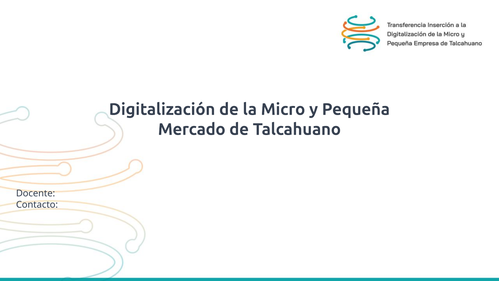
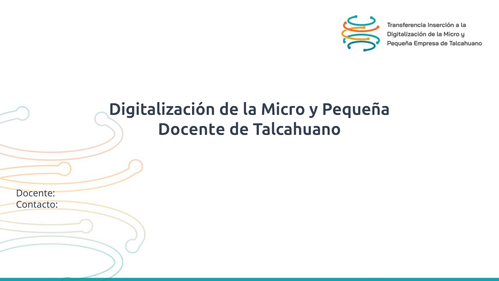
Mercado: Mercado -> Docente (192, 129)
